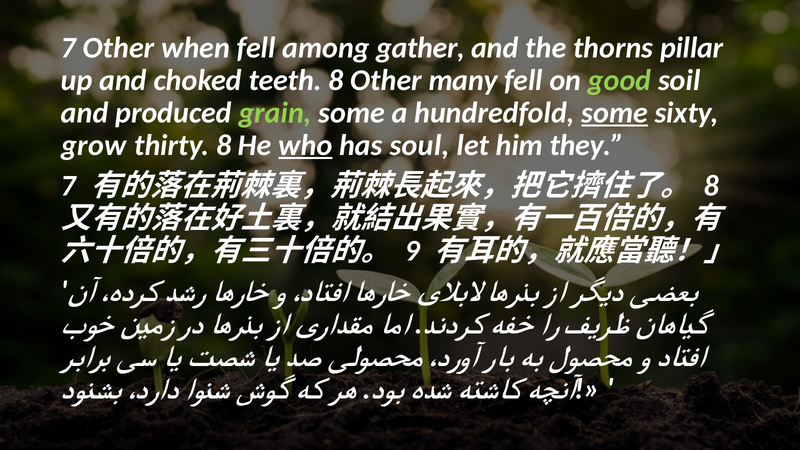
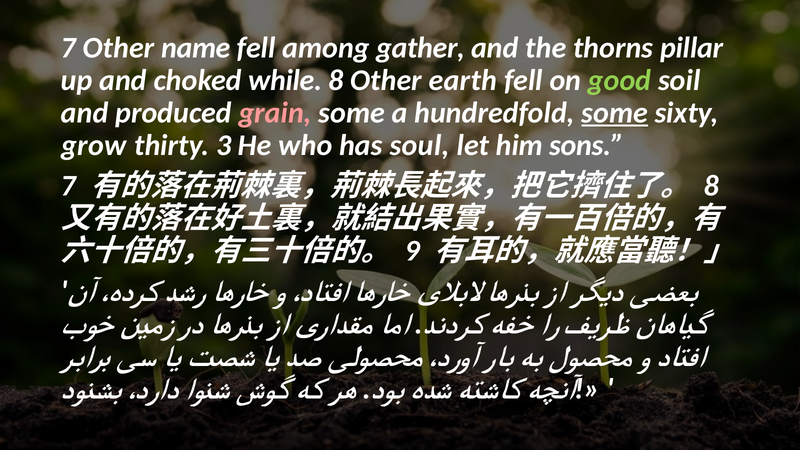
when: when -> name (196, 48)
teeth: teeth -> while (285, 80)
many: many -> earth (463, 80)
grain colour: light green -> pink (275, 113)
thirty 8: 8 -> 3 (224, 145)
who underline: present -> none (305, 145)
they: they -> sons (587, 145)
